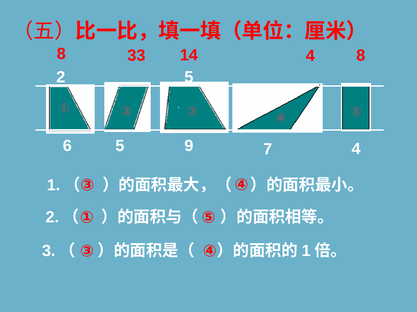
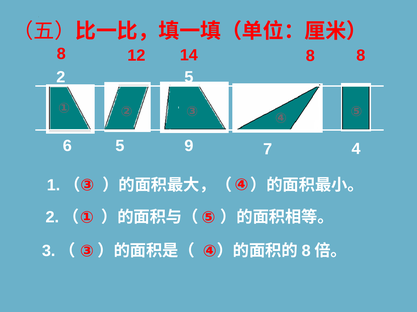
33: 33 -> 12 (136, 56)
14 4: 4 -> 8 (310, 56)
1: 1 -> 8 (306, 251)
